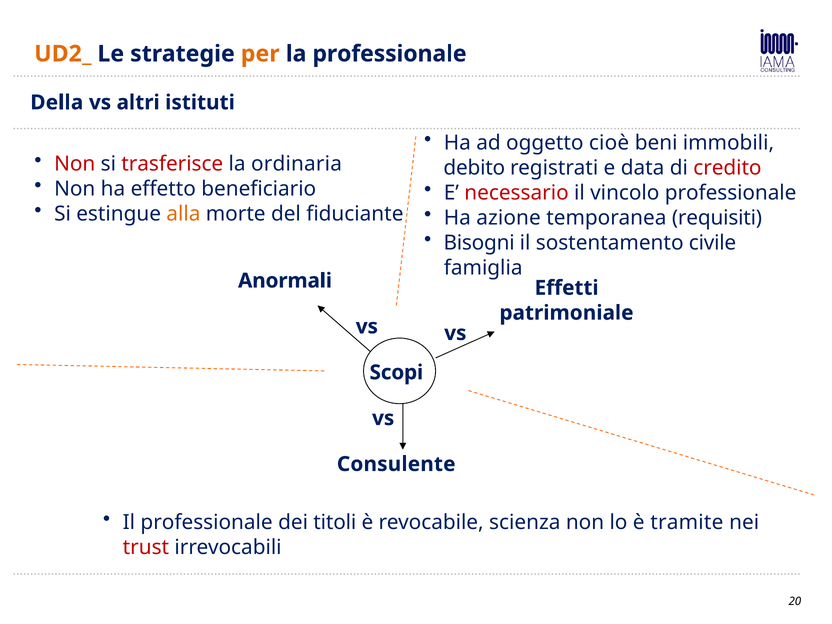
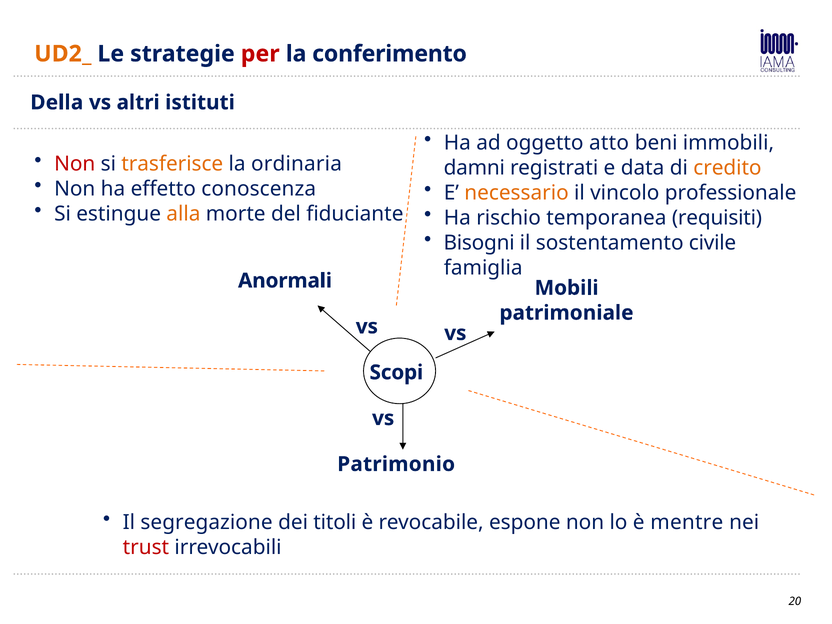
per colour: orange -> red (260, 54)
la professionale: professionale -> conferimento (390, 54)
cioè: cioè -> atto (609, 143)
trasferisce colour: red -> orange (172, 164)
debito: debito -> damni (474, 168)
credito colour: red -> orange (727, 168)
beneficiario: beneficiario -> conoscenza (259, 189)
necessario colour: red -> orange (517, 193)
azione: azione -> rischio (509, 218)
Effetti: Effetti -> Mobili (567, 288)
Consulente: Consulente -> Patrimonio (396, 464)
Il professionale: professionale -> segregazione (207, 522)
scienza: scienza -> espone (525, 522)
tramite: tramite -> mentre (687, 522)
